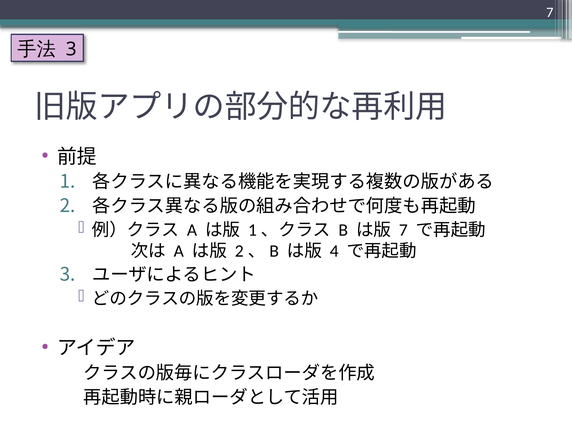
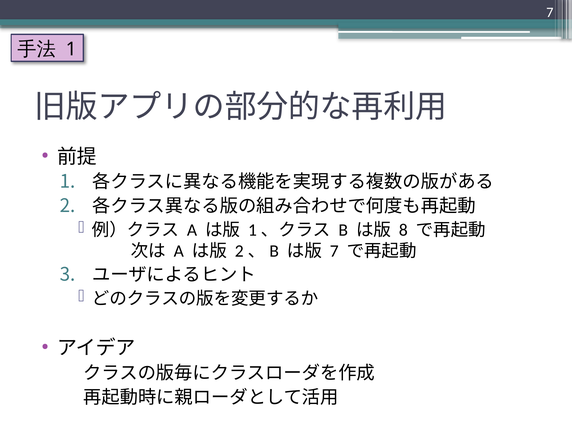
3: 3 -> 1 (71, 49)
7: 7 -> 8 (403, 230)
4: 4 -> 7 (334, 251)
